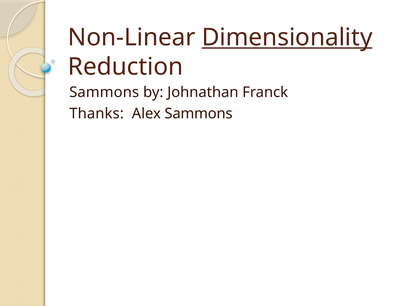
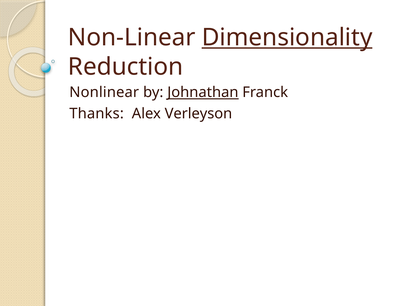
Sammons: Sammons -> Nonlinear (104, 92)
Johnathan underline: none -> present (203, 92)
Alex Sammons: Sammons -> Verleyson (198, 113)
